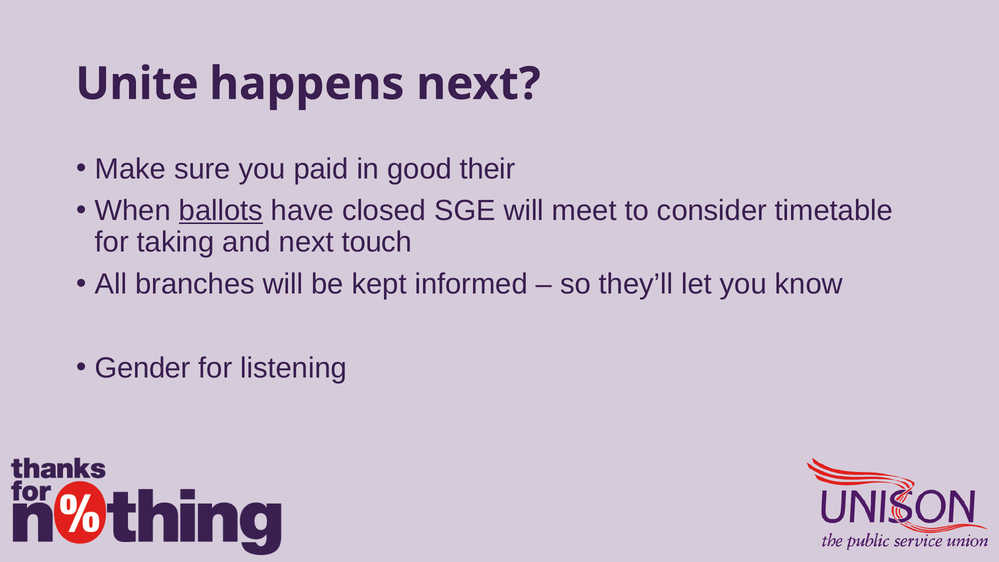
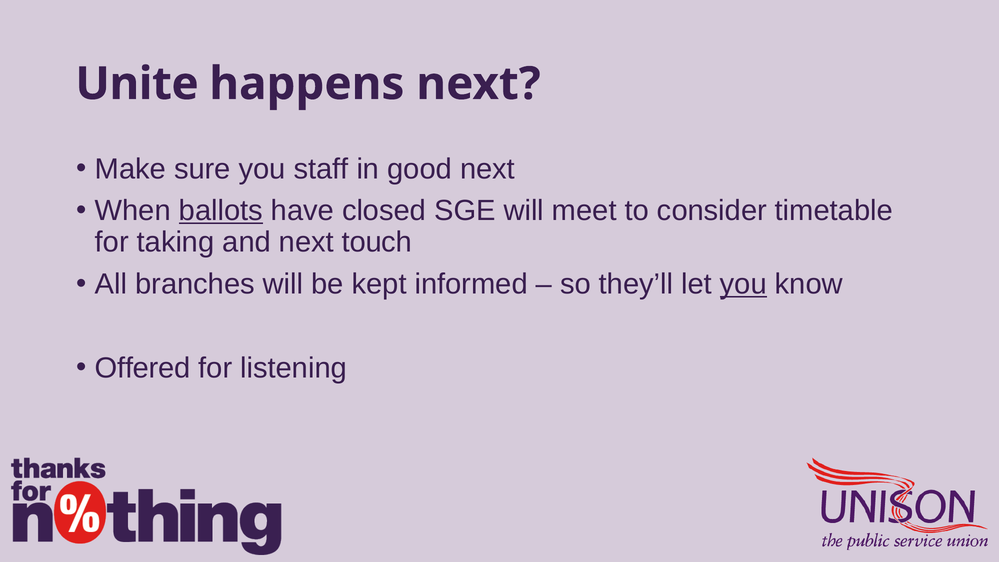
paid: paid -> staff (321, 169)
good their: their -> next (487, 169)
you underline: none -> present (743, 284)
Gender: Gender -> Offered (143, 368)
